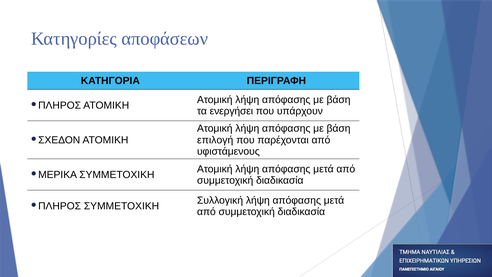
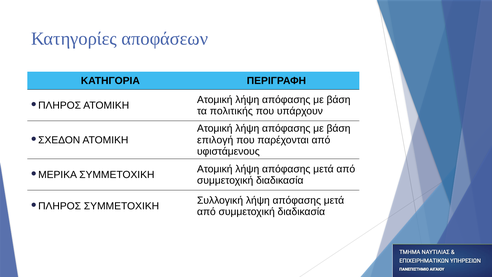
ενεργήσει: ενεργήσει -> πολιτικής (231, 111)
